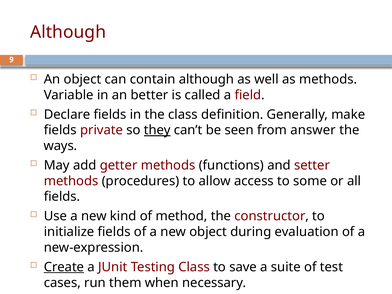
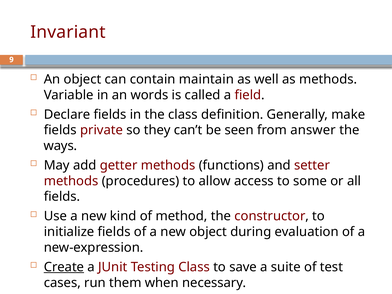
Although: Although -> Invariant (68, 32)
contain although: although -> maintain (206, 79)
better: better -> words (150, 95)
they underline: present -> none (157, 130)
